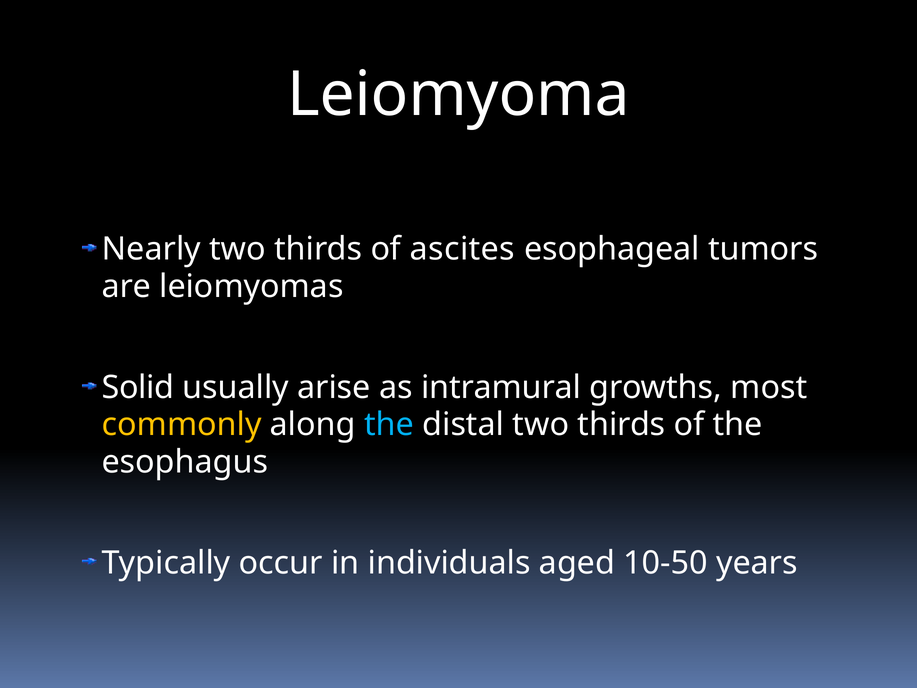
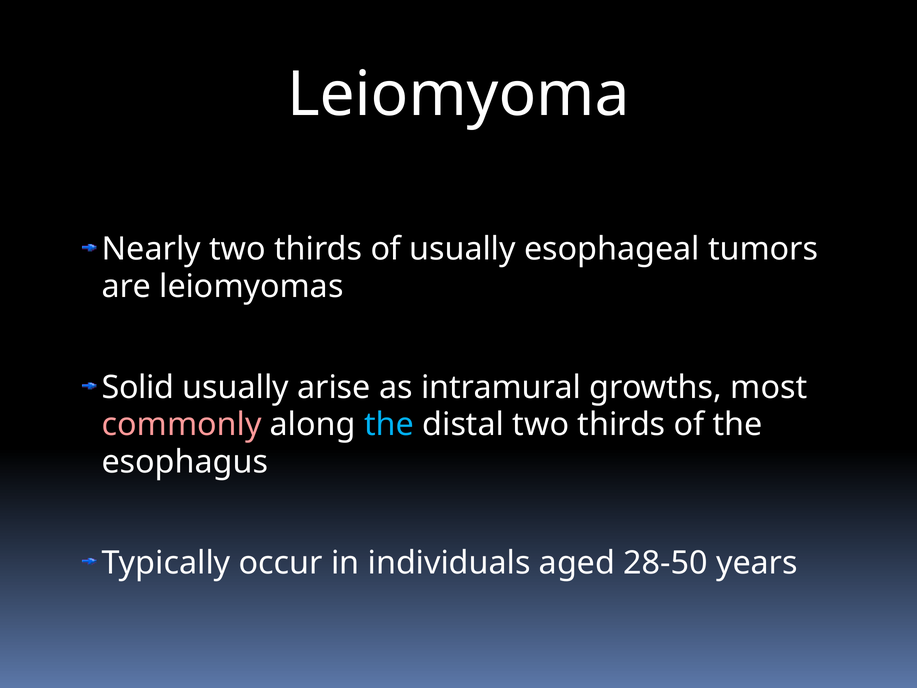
of ascites: ascites -> usually (463, 249)
commonly colour: yellow -> pink (182, 424)
10-50: 10-50 -> 28-50 (666, 563)
